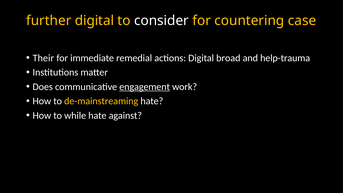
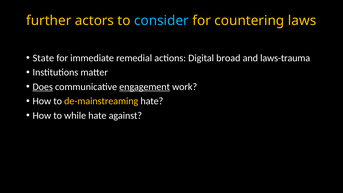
further digital: digital -> actors (94, 21)
consider colour: white -> light blue (161, 21)
case: case -> laws (302, 21)
Their: Their -> State (43, 58)
help-trauma: help-trauma -> laws-trauma (285, 58)
Does underline: none -> present (43, 87)
